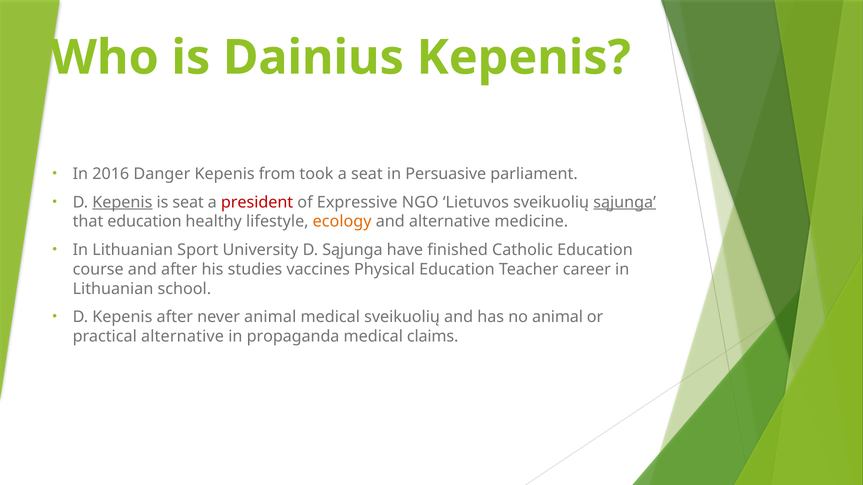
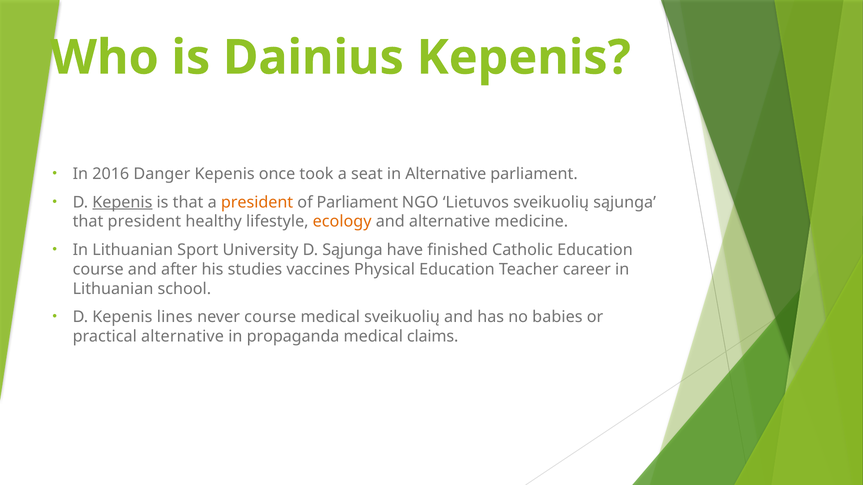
from: from -> once (277, 174)
in Persuasive: Persuasive -> Alternative (446, 174)
is seat: seat -> that (188, 202)
president colour: red -> orange (257, 202)
of Expressive: Expressive -> Parliament (357, 202)
sąjunga underline: present -> none (625, 202)
that education: education -> president (144, 222)
Kepenis after: after -> lines (175, 317)
never animal: animal -> course (270, 317)
no animal: animal -> babies (557, 317)
